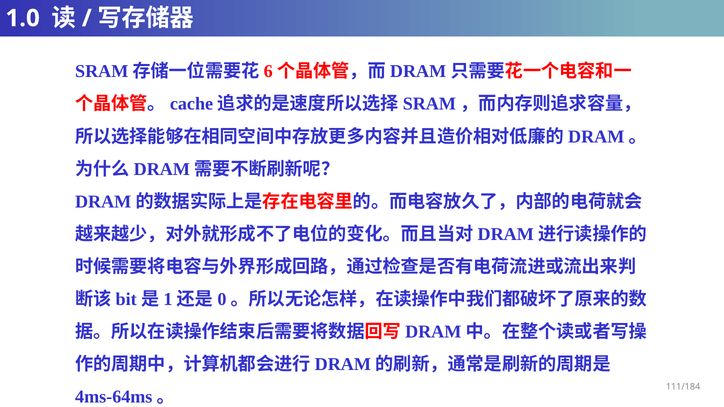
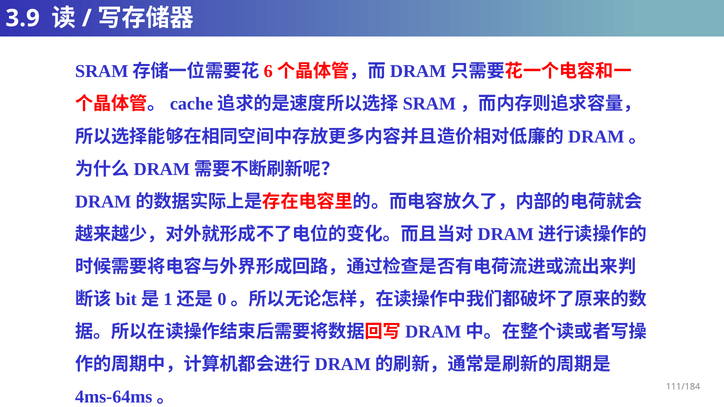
1.0: 1.0 -> 3.9 (23, 18)
